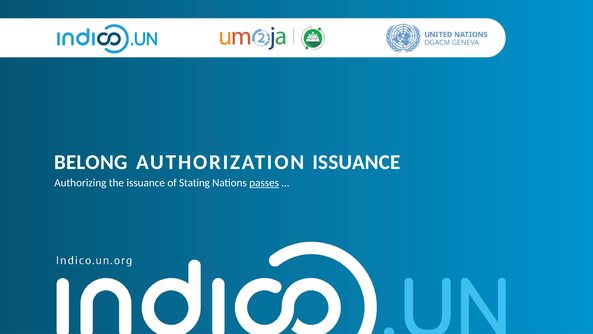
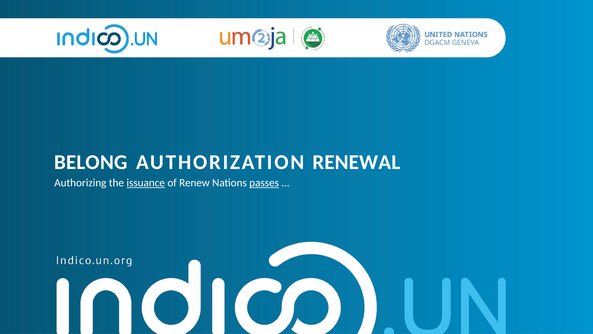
AUTHORIZATION ISSUANCE: ISSUANCE -> RENEWAL (356, 162)
issuance underline: none -> present (146, 183)
Stating: Stating -> Renew (194, 183)
